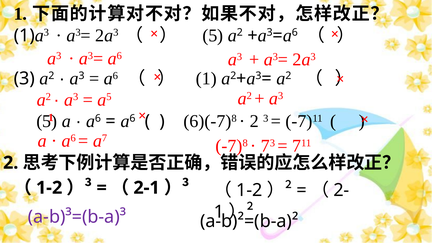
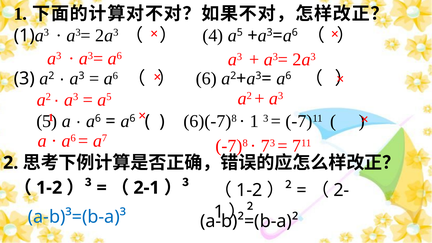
5: 5 -> 4 (213, 35)
2: 2 -> 5 (240, 33)
1: 1 -> 6 (206, 79)
2: 2 -> 6 (288, 76)
2: 2 -> 1 (254, 121)
a-b)³=(b-a)³ colour: purple -> blue (77, 217)
